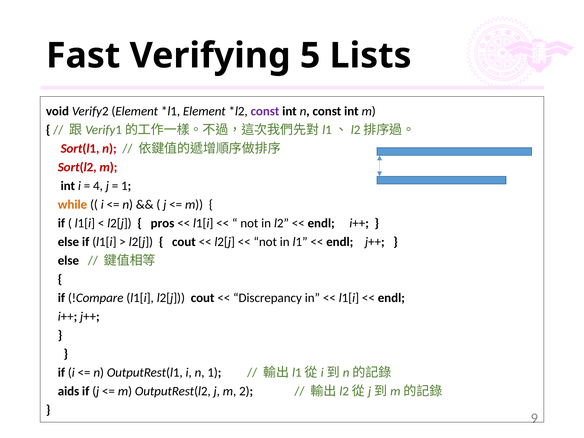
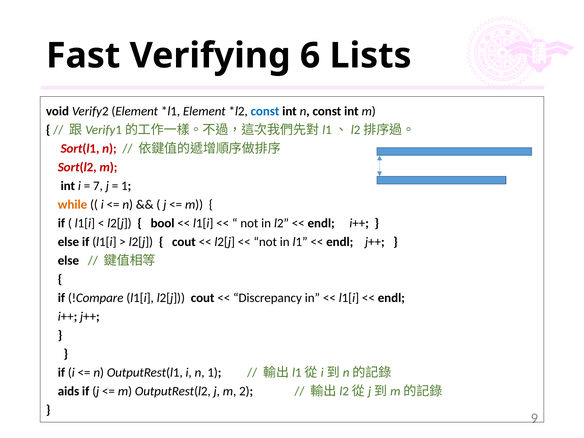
5: 5 -> 6 (310, 56)
const colour: purple -> blue (265, 111)
4: 4 -> 7 (98, 186)
pros: pros -> bool (163, 223)
